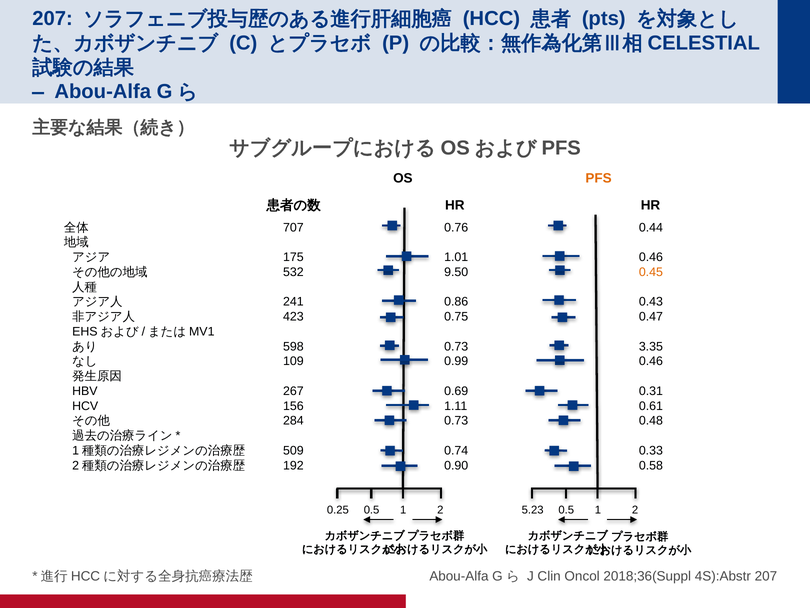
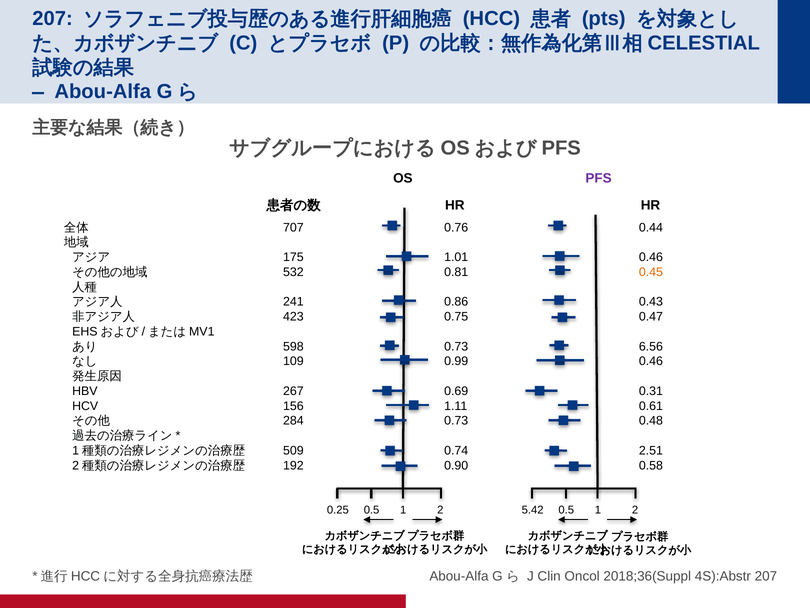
PFS colour: orange -> purple (599, 178)
9.50: 9.50 -> 0.81 (456, 272)
3.35: 3.35 -> 6.56 (651, 346)
0.33: 0.33 -> 2.51 (651, 450)
5.23: 5.23 -> 5.42 (533, 510)
